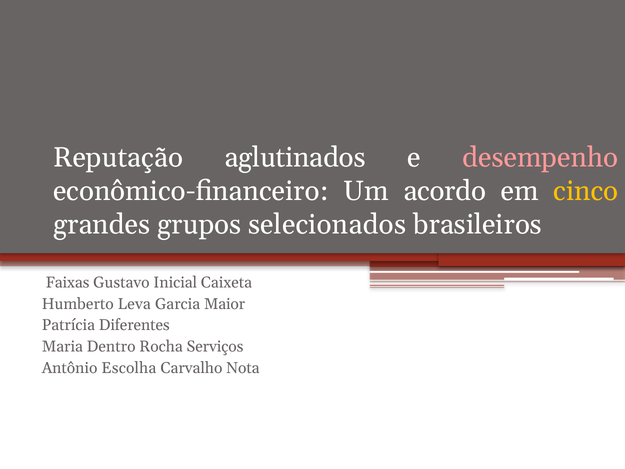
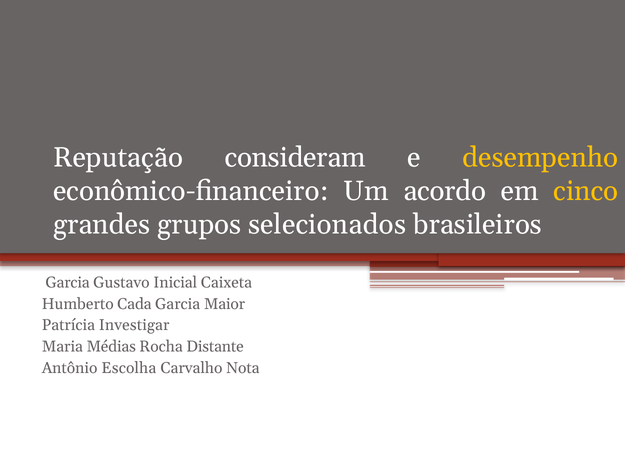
aglutinados: aglutinados -> consideram (295, 158)
desempenho colour: pink -> yellow (540, 158)
Faixas: Faixas -> Garcia (68, 282)
Leva: Leva -> Cada (134, 304)
Diferentes: Diferentes -> Investigar (134, 325)
Dentro: Dentro -> Médias (111, 346)
Serviços: Serviços -> Distante (215, 346)
